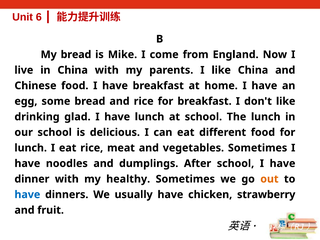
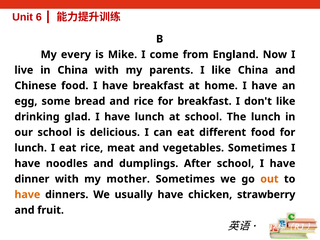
My bread: bread -> every (76, 55)
healthy: healthy -> mother (128, 179)
have colour: blue -> orange (27, 195)
